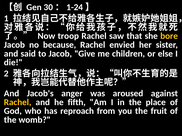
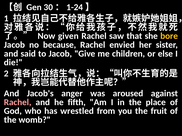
troop: troop -> given (68, 36)
Rachel colour: yellow -> pink (18, 103)
reproach: reproach -> wrestled (77, 111)
